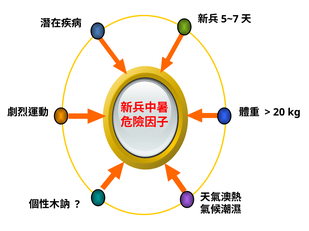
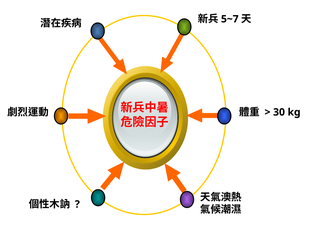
20: 20 -> 30 (279, 113)
